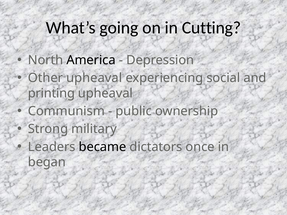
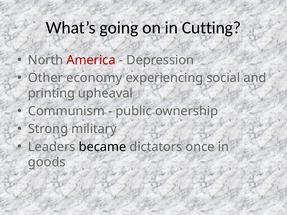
America colour: black -> red (91, 60)
Other upheaval: upheaval -> economy (94, 78)
began: began -> goods (47, 162)
